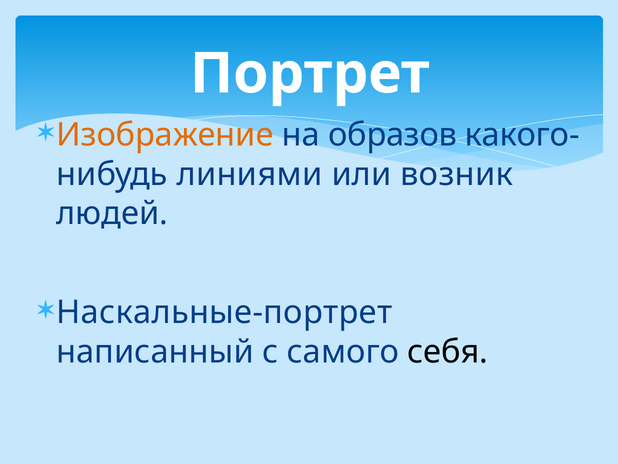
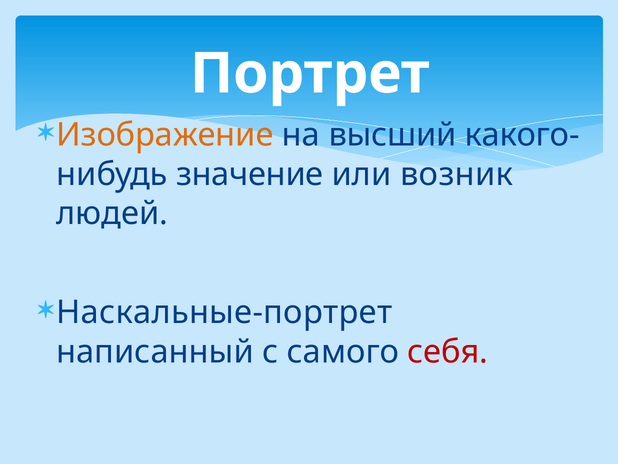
образов: образов -> высший (393, 135)
линиями: линиями -> значение (250, 174)
себя colour: black -> red (448, 351)
